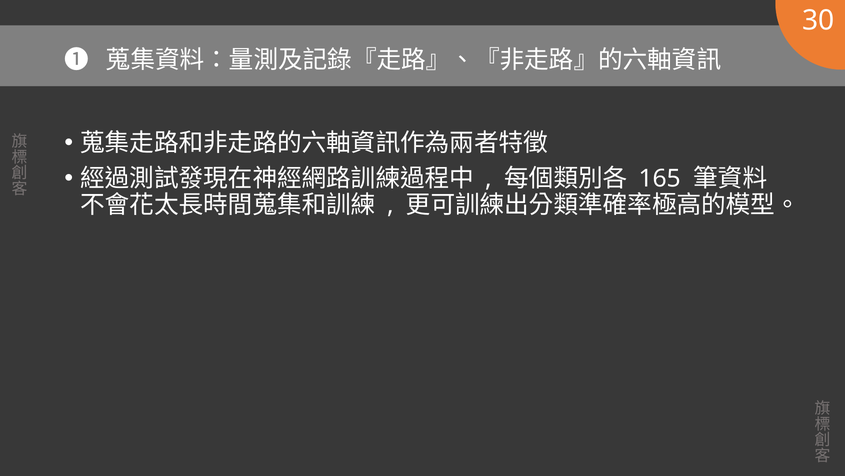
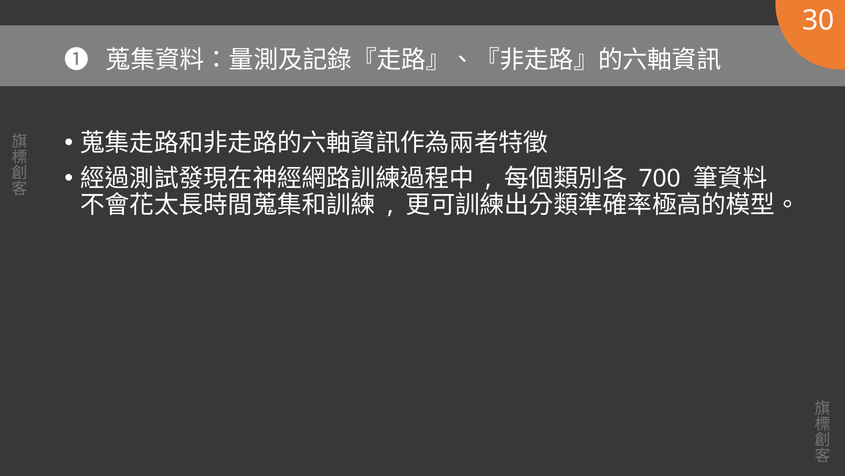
165: 165 -> 700 (660, 178)
